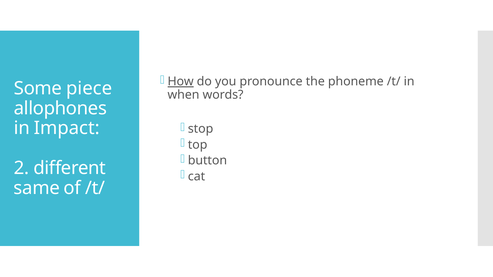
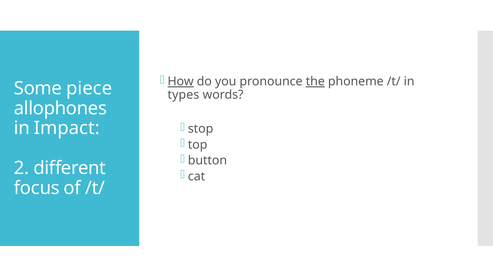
the underline: none -> present (315, 82)
when: when -> types (183, 95)
same: same -> focus (37, 188)
